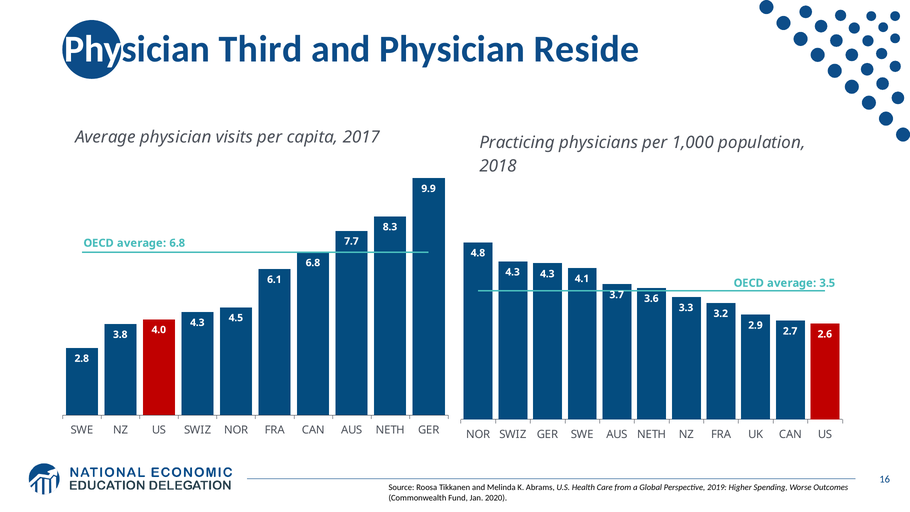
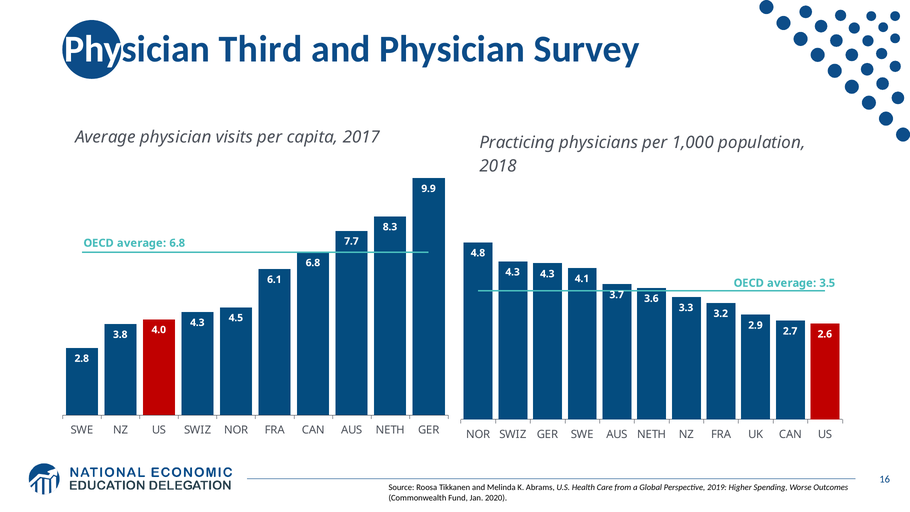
Reside: Reside -> Survey (587, 49)
